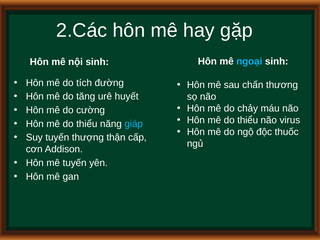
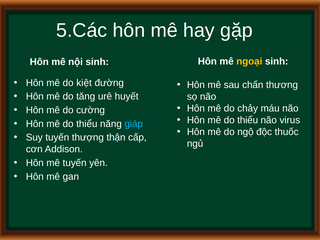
2.Các: 2.Các -> 5.Các (82, 30)
ngoại colour: light blue -> yellow (249, 61)
tích: tích -> kiệt (84, 83)
